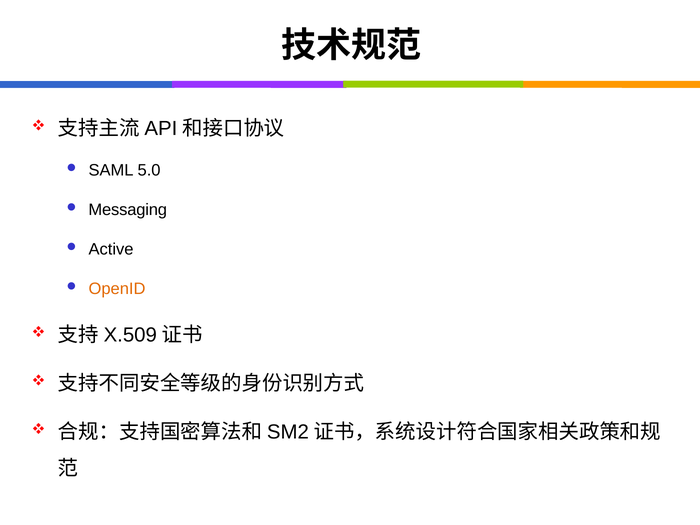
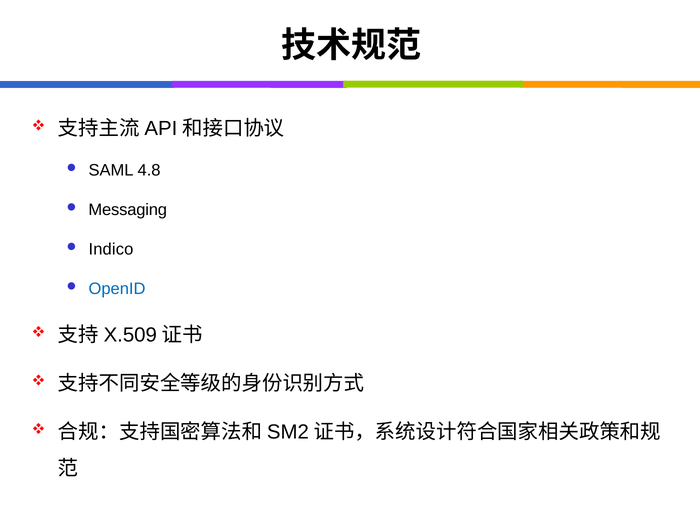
5.0: 5.0 -> 4.8 (149, 170)
Active: Active -> Indico (111, 249)
OpenID colour: orange -> blue (117, 289)
